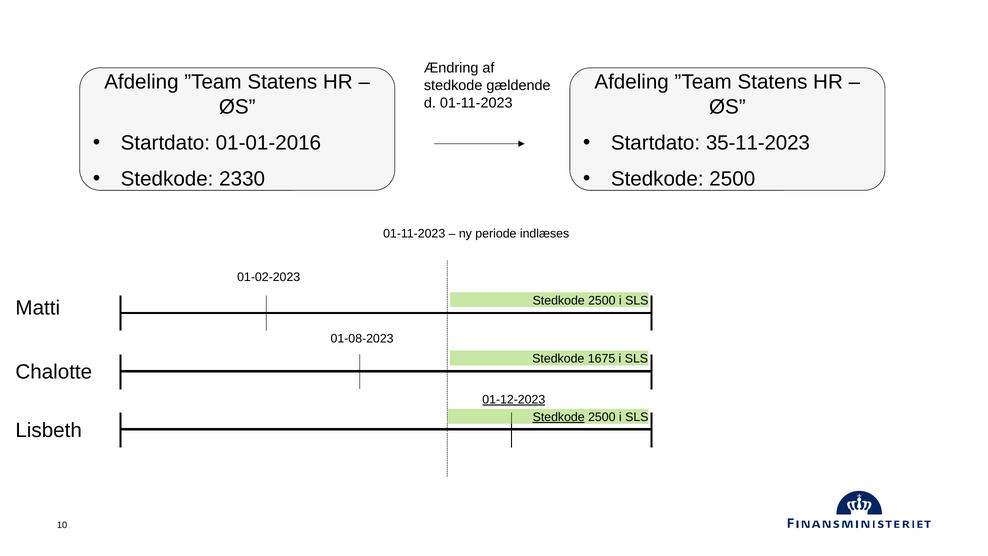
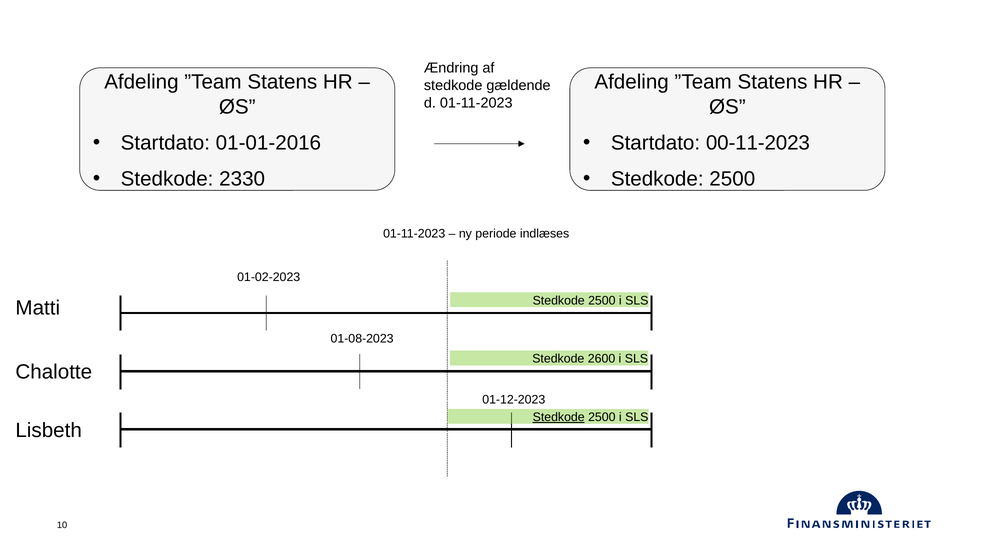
35-11-2023: 35-11-2023 -> 00-11-2023 (758, 143)
1675: 1675 -> 2600 (602, 359)
01-12-2023 underline: present -> none (514, 400)
